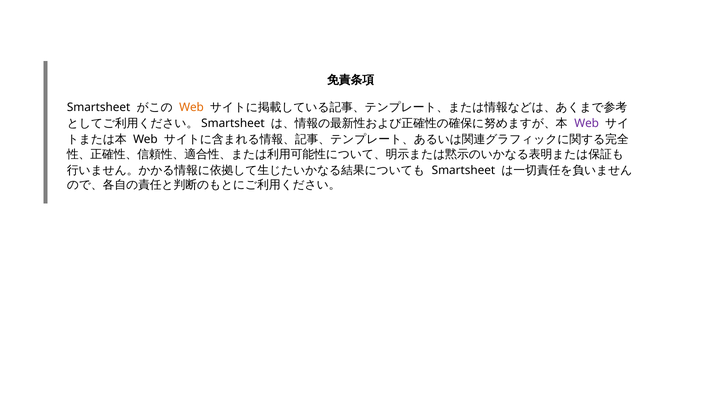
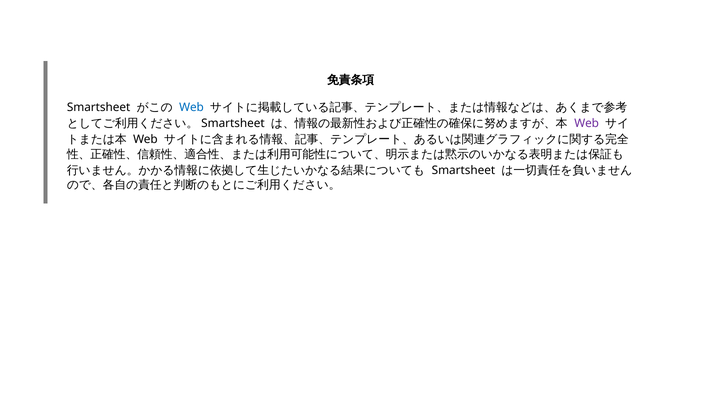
Web colour: orange -> blue (191, 108)
